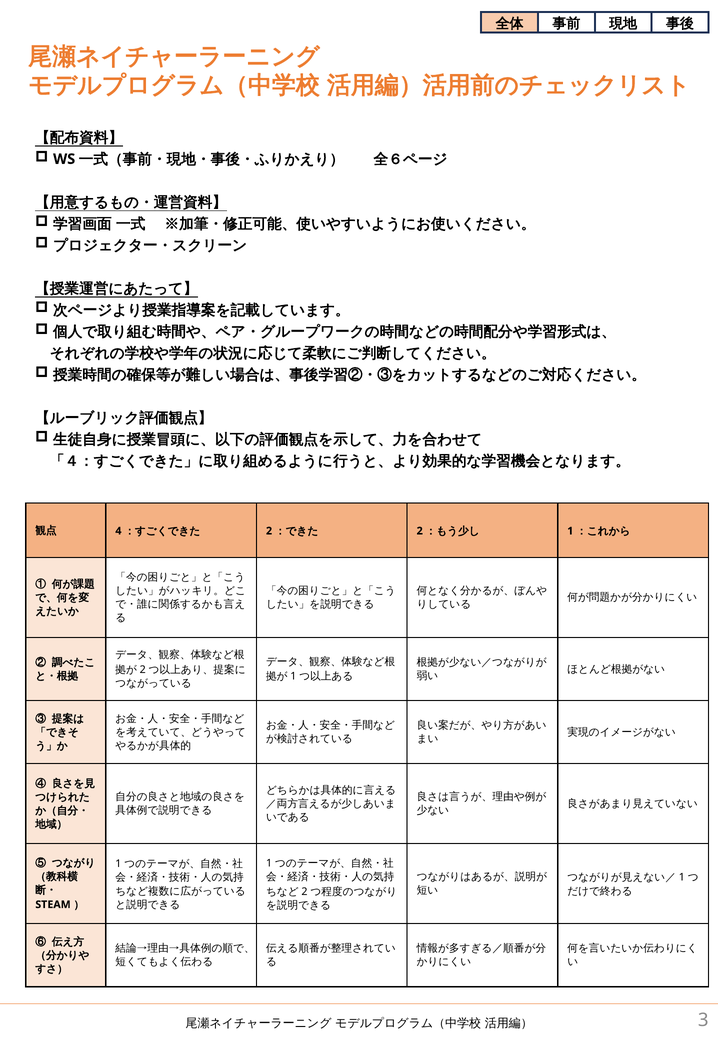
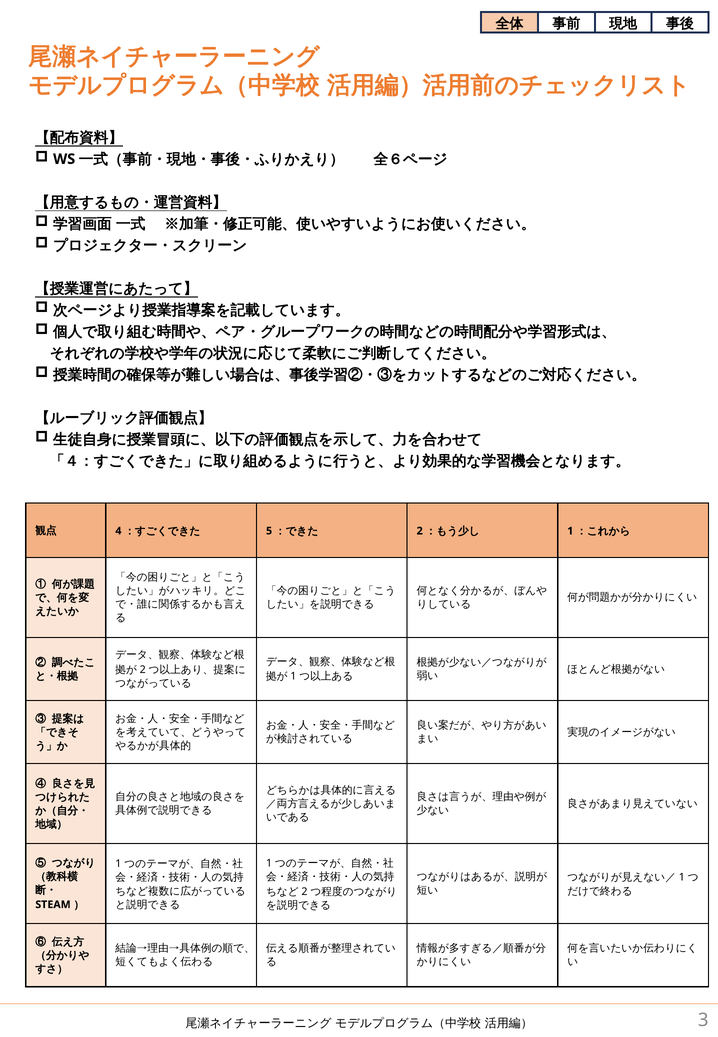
2: 2 -> 5 (269, 531)
